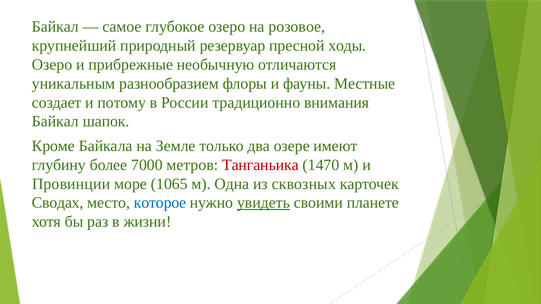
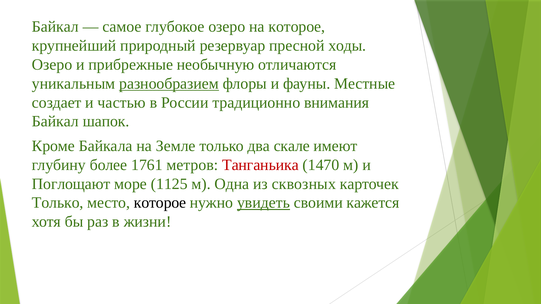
на розовое: розовое -> которое (297, 27)
разнообразием underline: none -> present (169, 84)
потому: потому -> частью (122, 103)
озере: озере -> скале (292, 146)
7000: 7000 -> 1761 (147, 165)
Провинции: Провинции -> Поглощают (71, 184)
1065: 1065 -> 1125 (169, 184)
Сводах: Сводах -> Только (58, 203)
которое colour: blue -> black (160, 203)
планете: планете -> кажется (373, 203)
